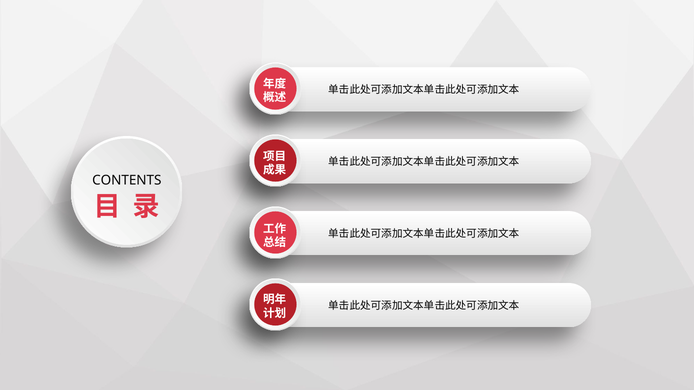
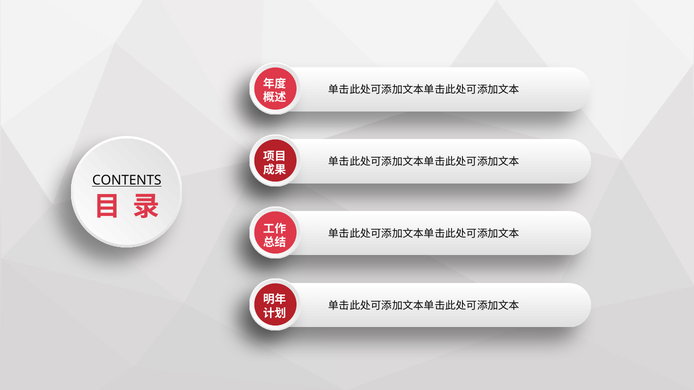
CONTENTS underline: none -> present (127, 181)
